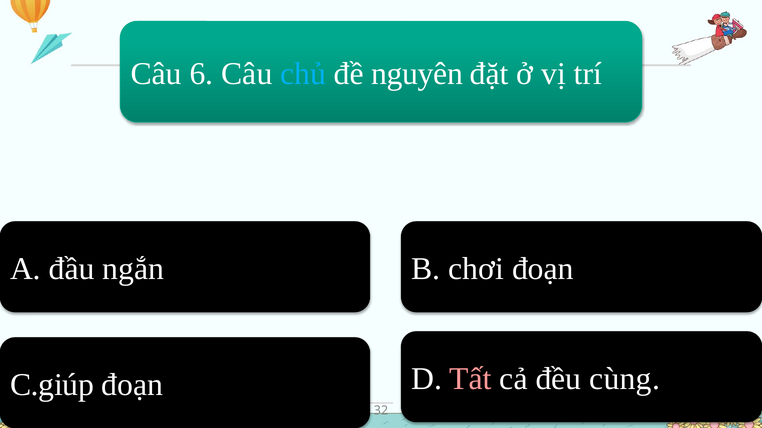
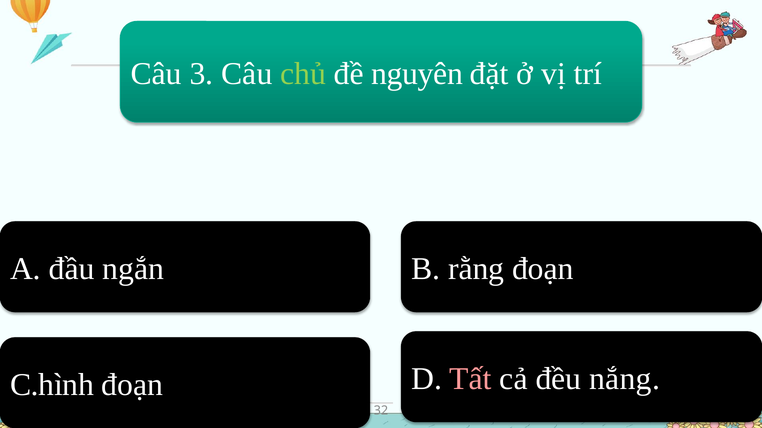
6: 6 -> 3 (202, 74)
chủ colour: light blue -> light green (303, 74)
chơi: chơi -> rằng (476, 269)
cùng: cùng -> nắng (625, 379)
C.giúp: C.giúp -> C.hình (52, 385)
